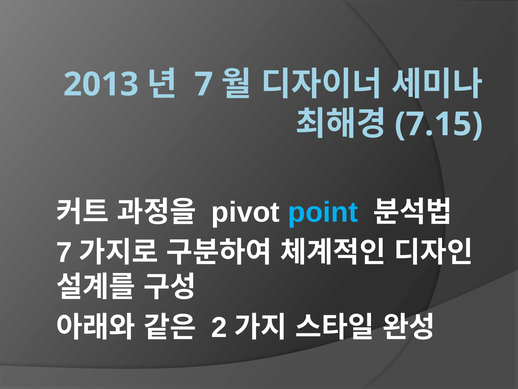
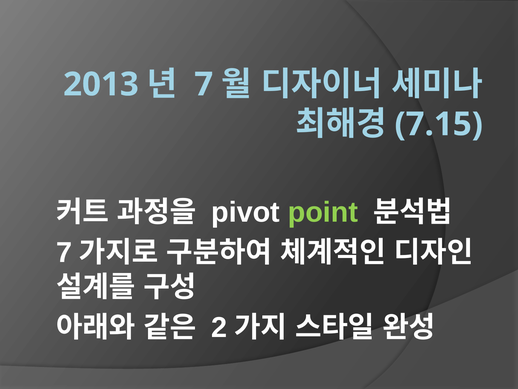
point colour: light blue -> light green (323, 212)
